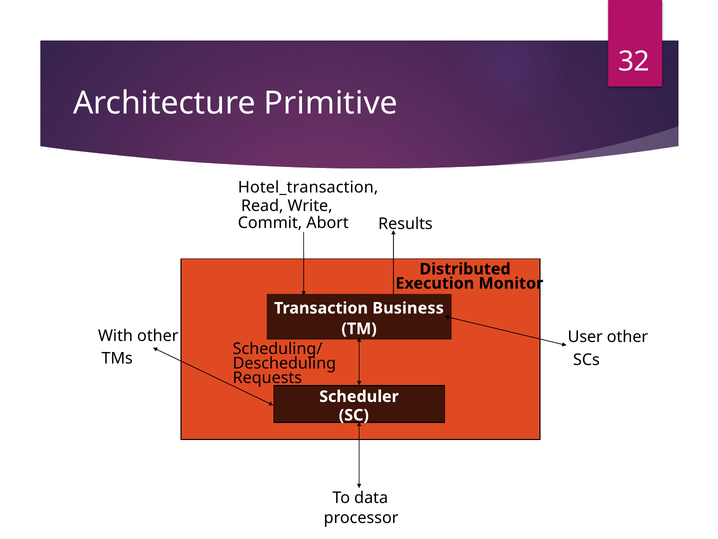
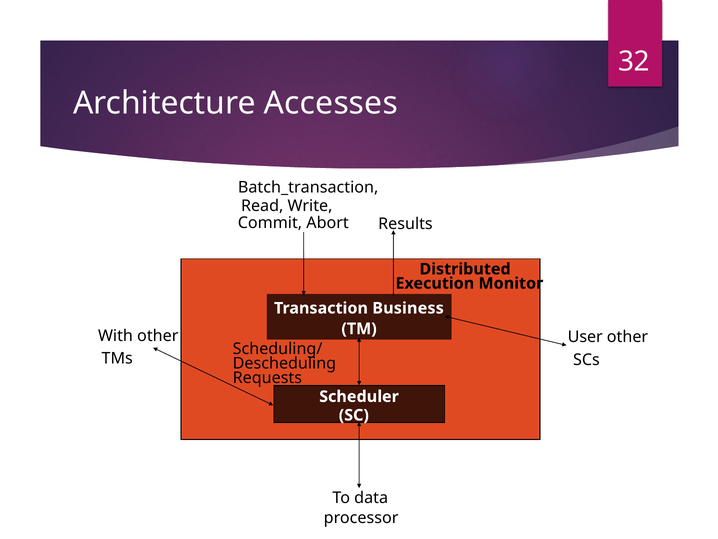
Primitive: Primitive -> Accesses (331, 103)
Hotel_transaction: Hotel_transaction -> Batch_transaction (308, 187)
